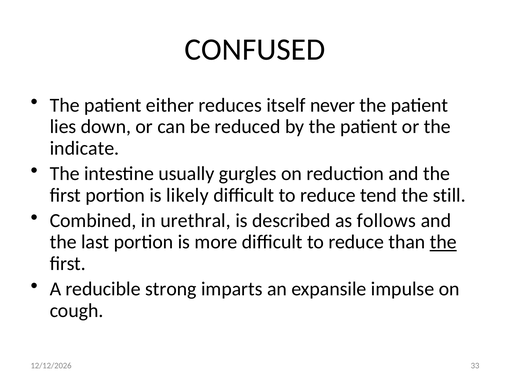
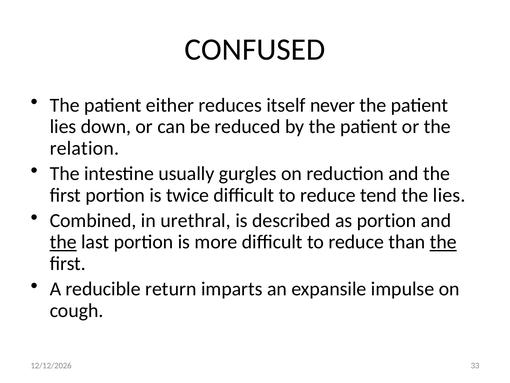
indicate: indicate -> relation (84, 148)
likely: likely -> twice (188, 195)
the still: still -> lies (449, 195)
as follows: follows -> portion (387, 220)
the underline: none -> present (63, 242)
strong: strong -> return (171, 289)
